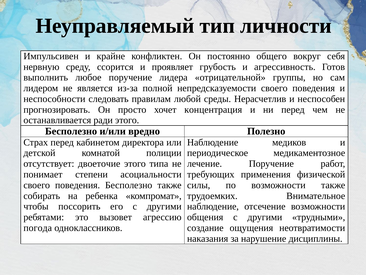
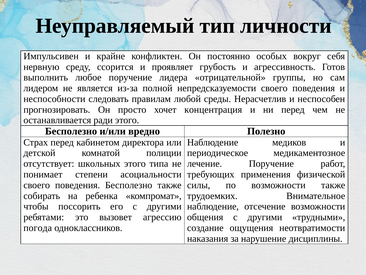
общего: общего -> особых (272, 56)
двоеточие: двоеточие -> школьных (99, 163)
